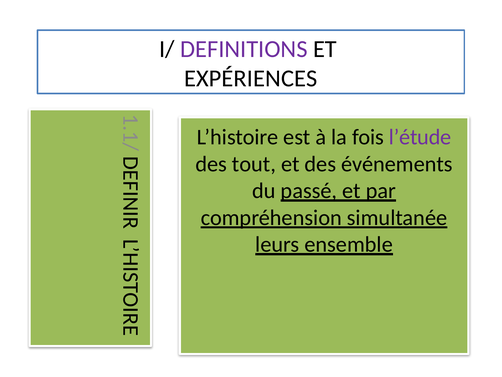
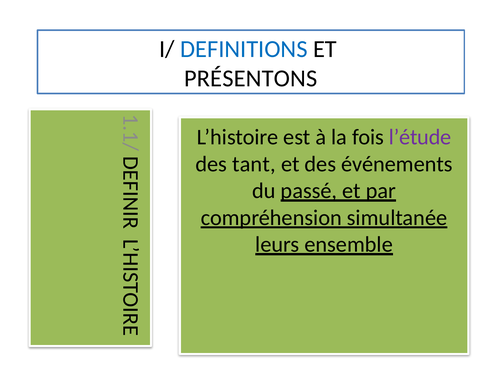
DEFINITIONS colour: purple -> blue (244, 49)
EXPÉRIENCES: EXPÉRIENCES -> PRÉSENTONS (251, 78)
tout: tout -> tant (254, 164)
